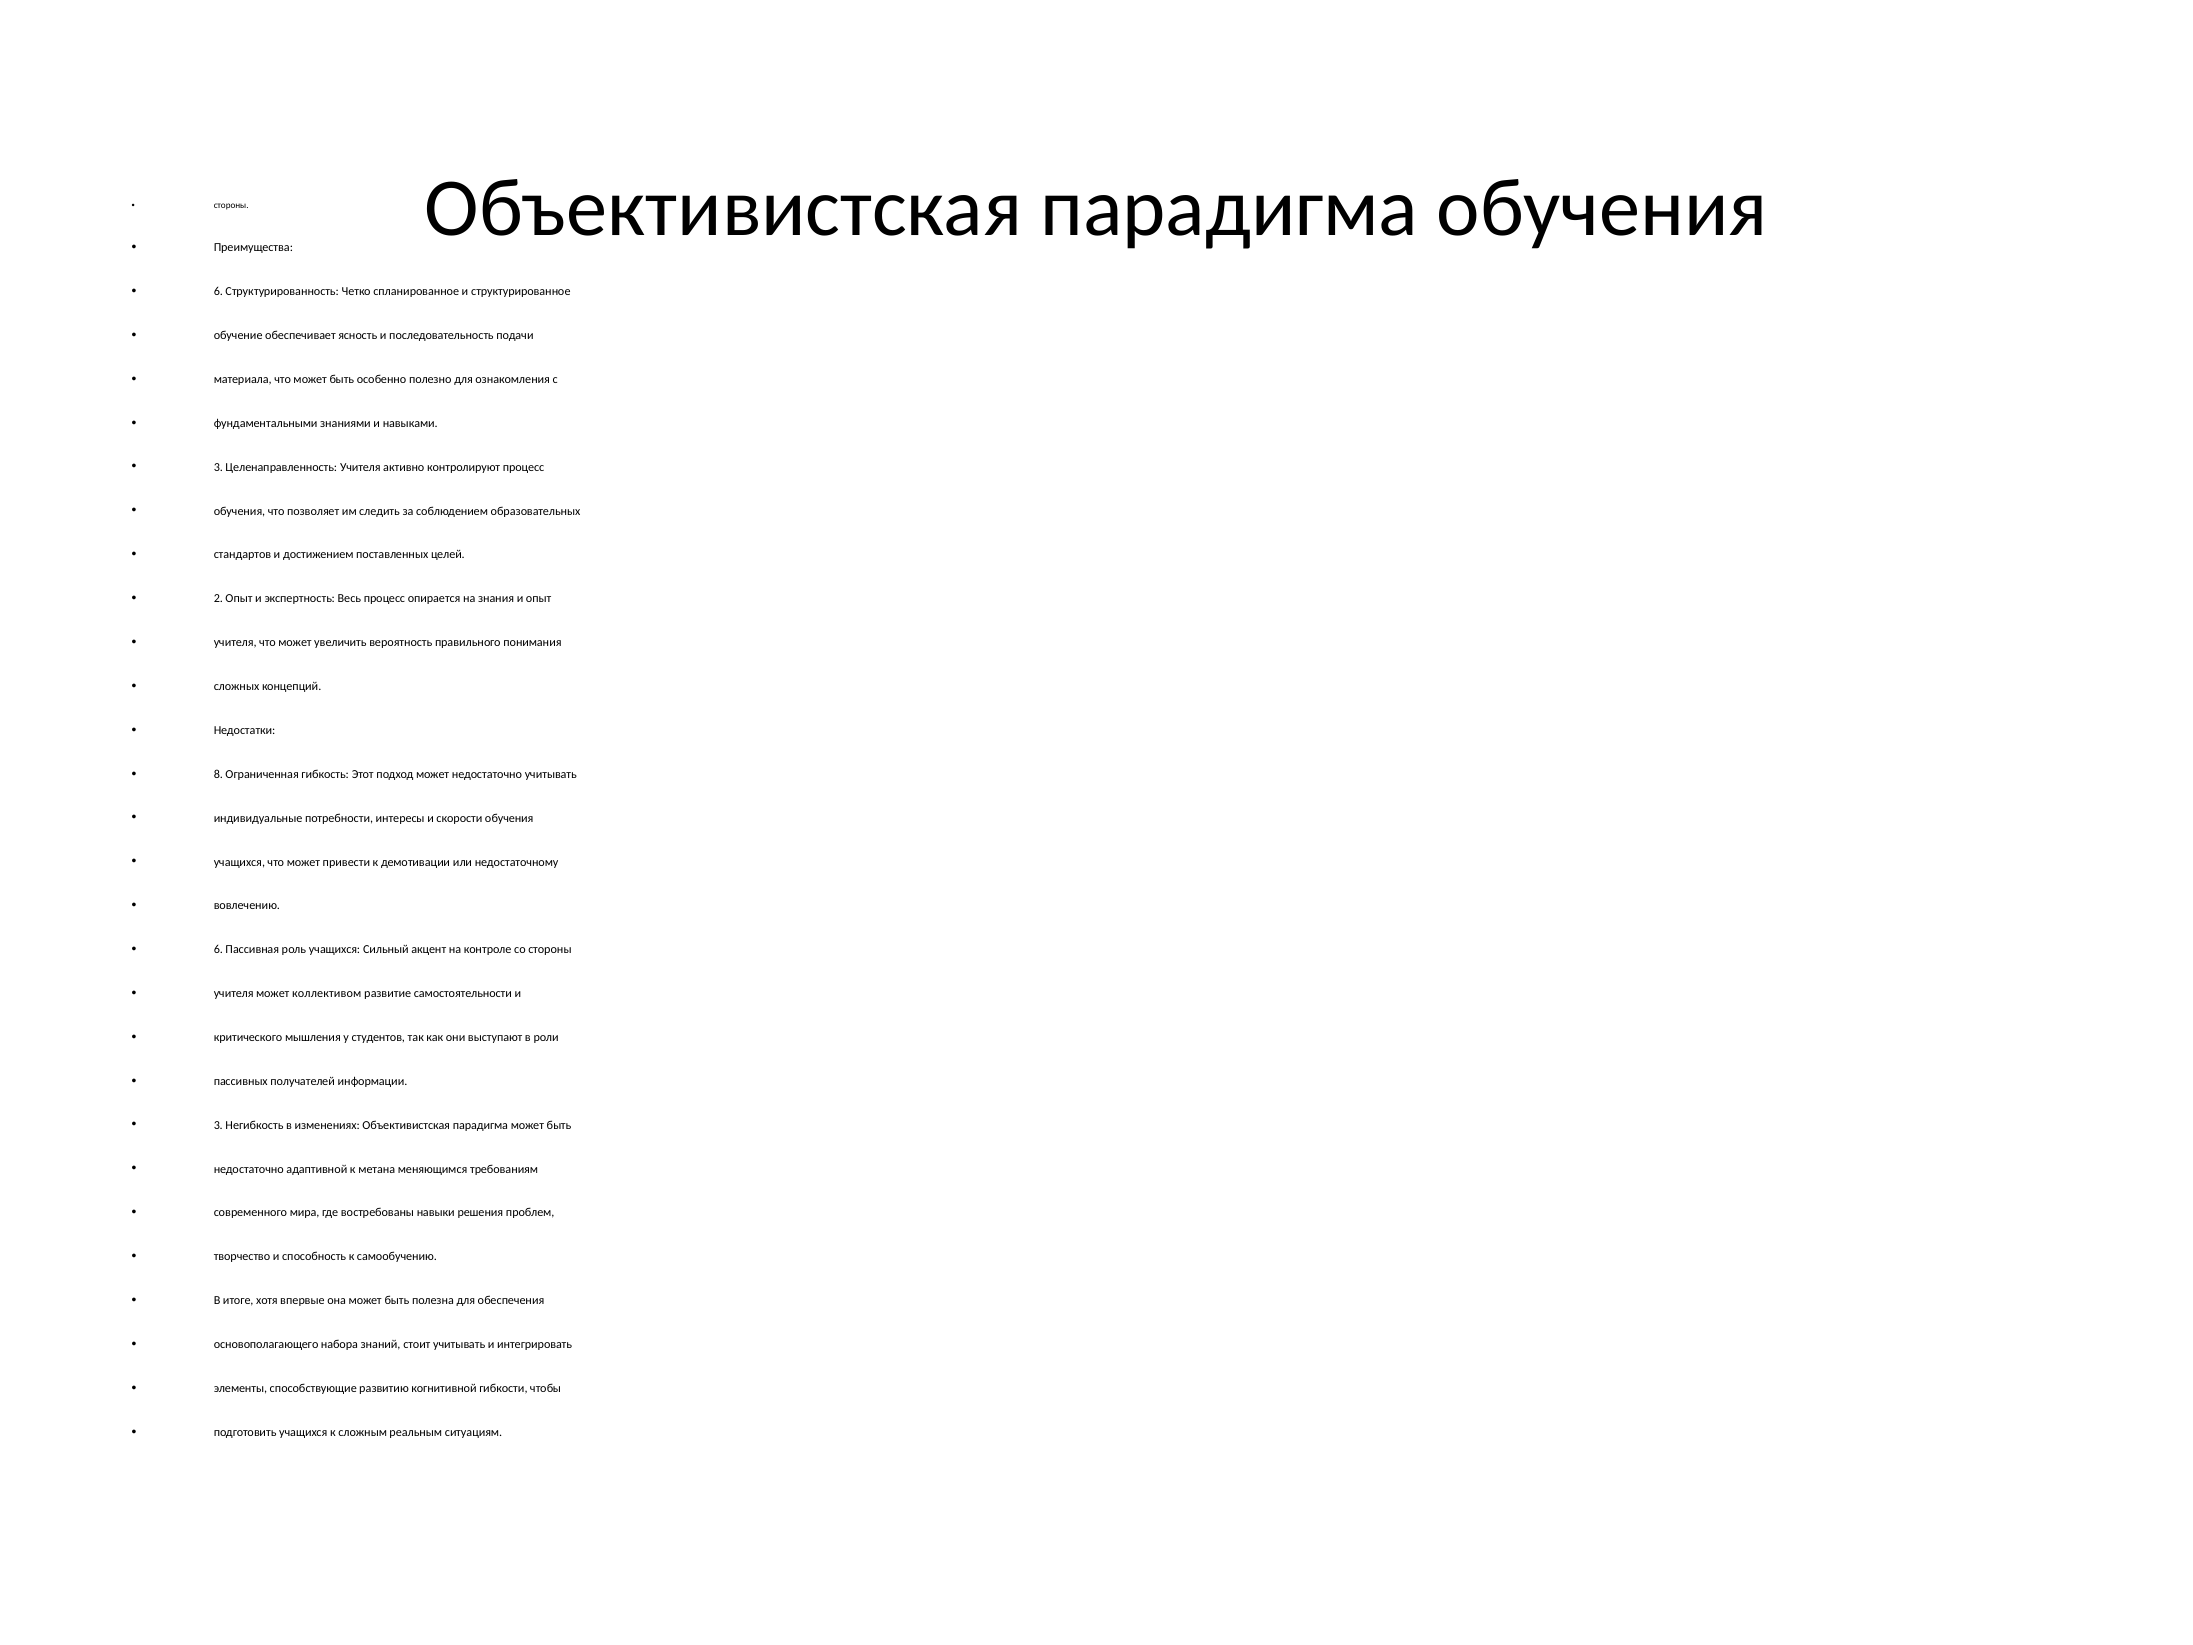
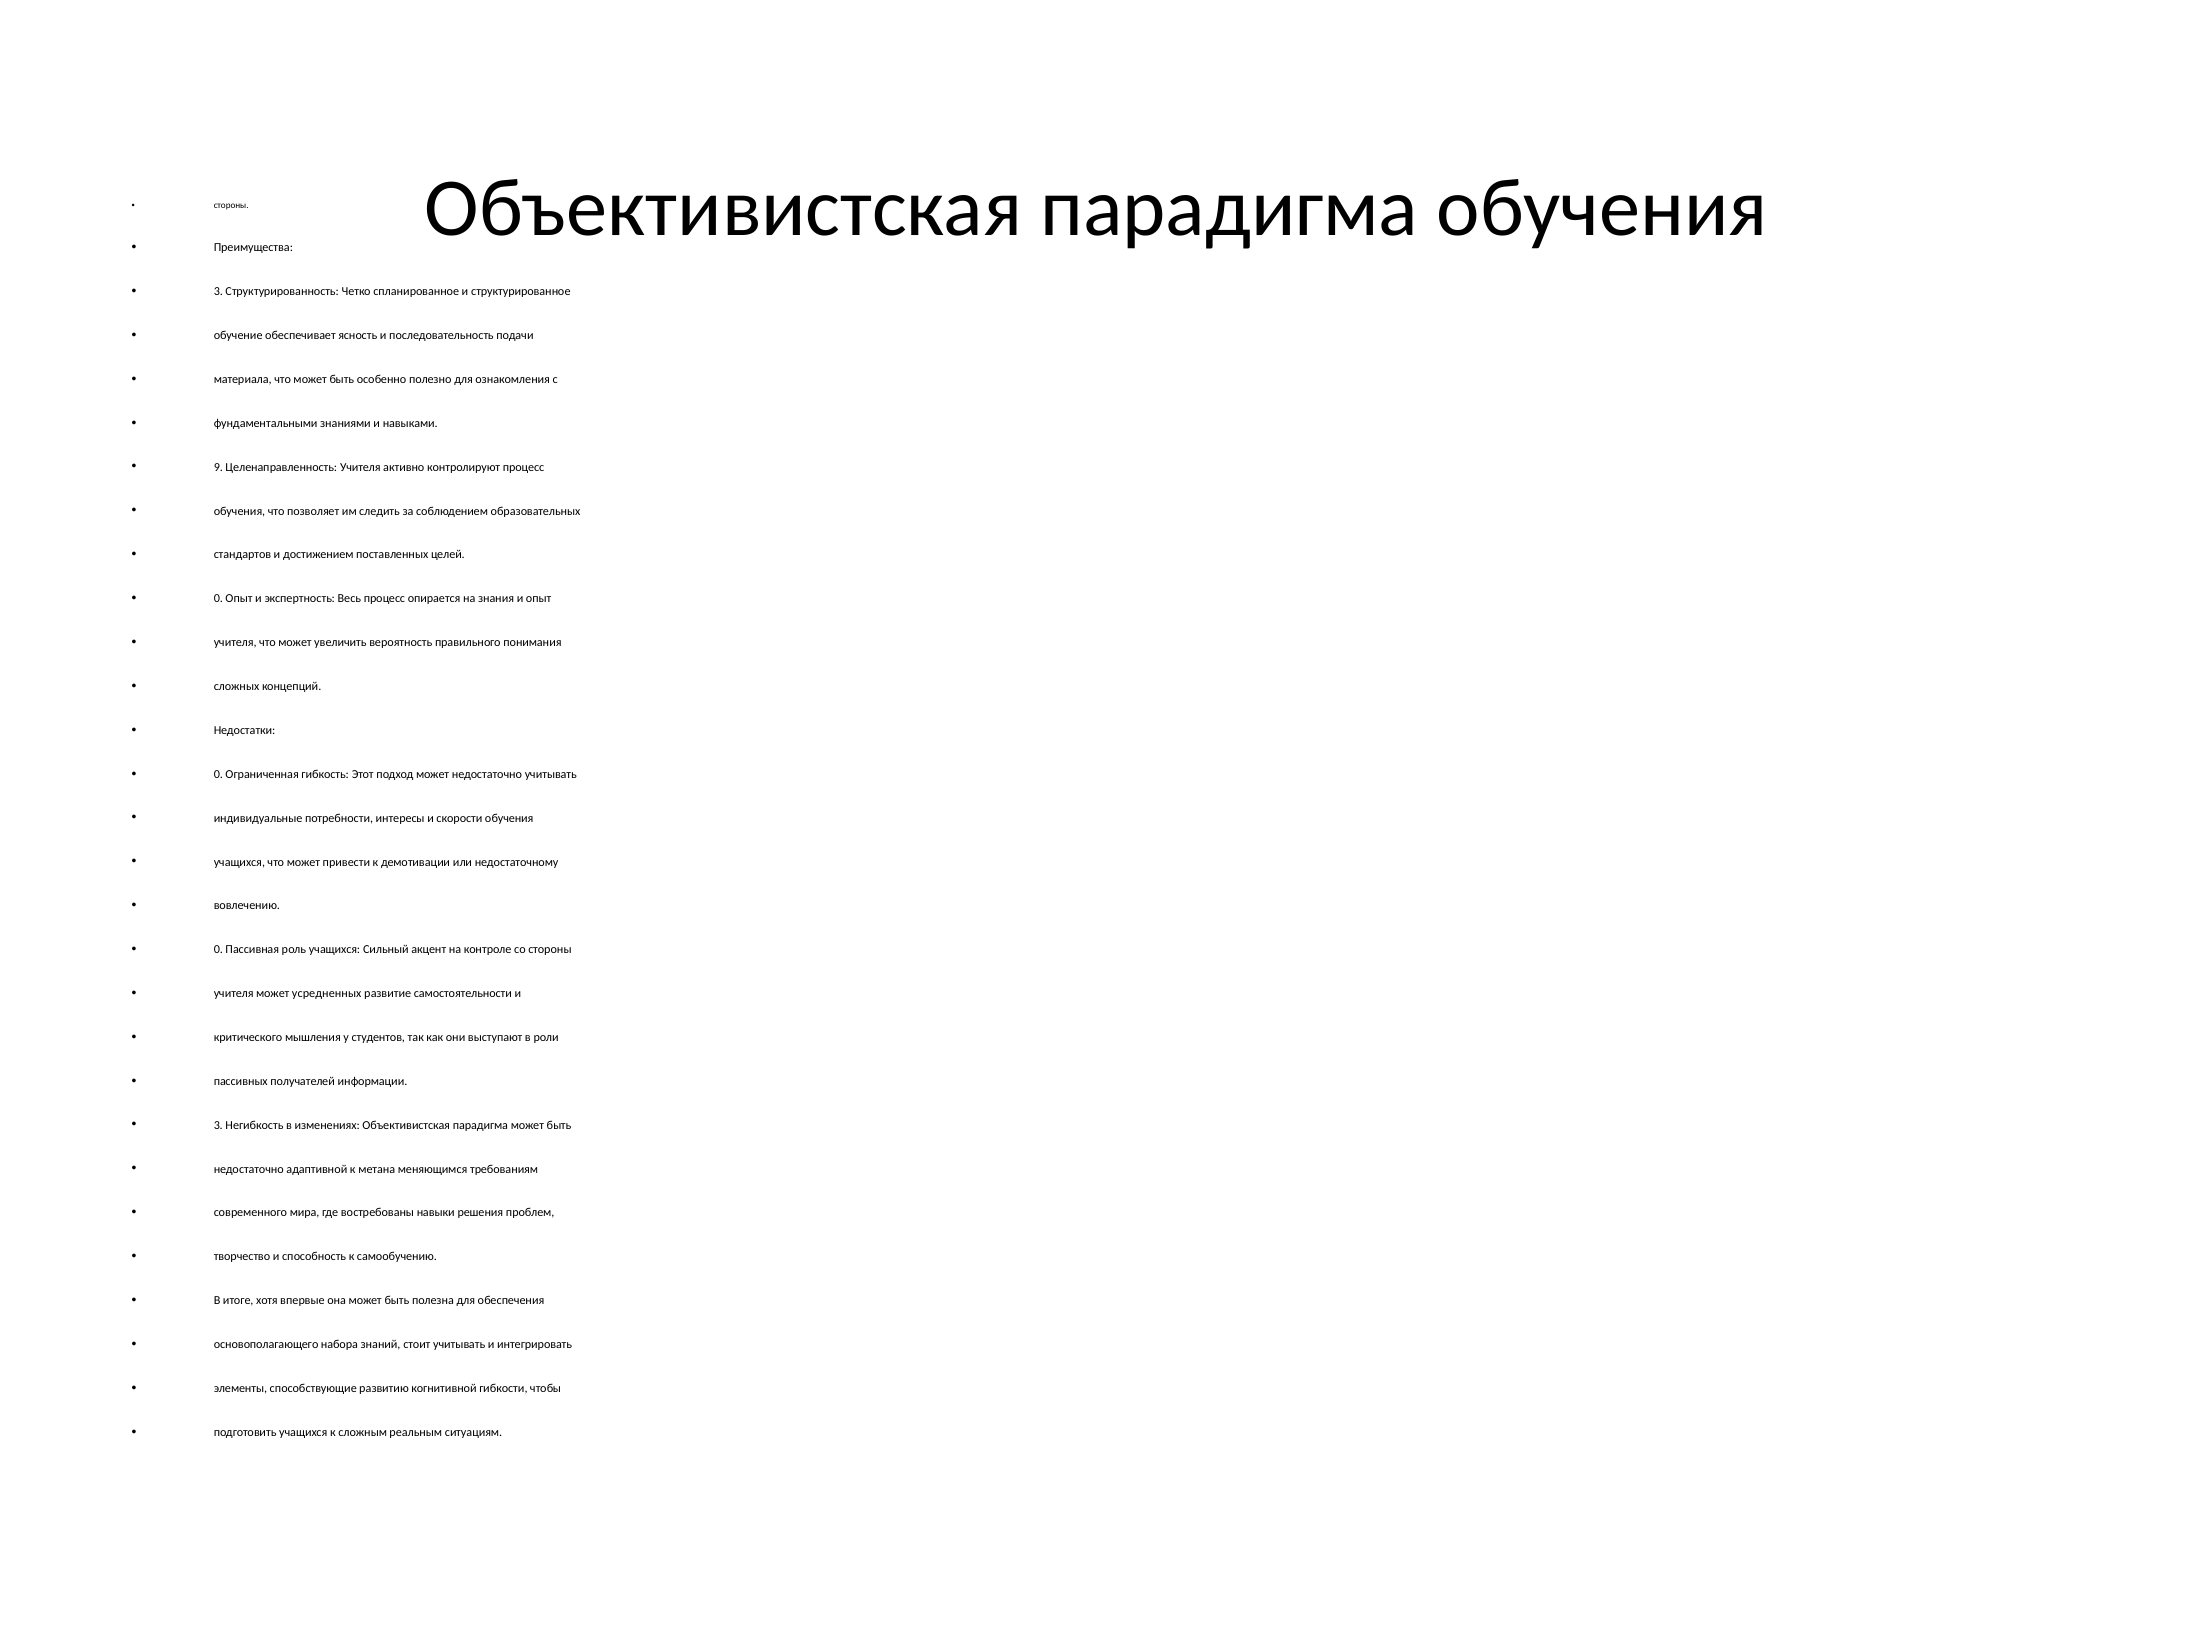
6: 6 -> 3 (218, 292)
3: 3 -> 9 (218, 467)
2: 2 -> 0 (218, 599)
8: 8 -> 0 (218, 774)
6: 6 -> 0 (218, 950)
коллективом: коллективом -> усредненных (327, 993)
